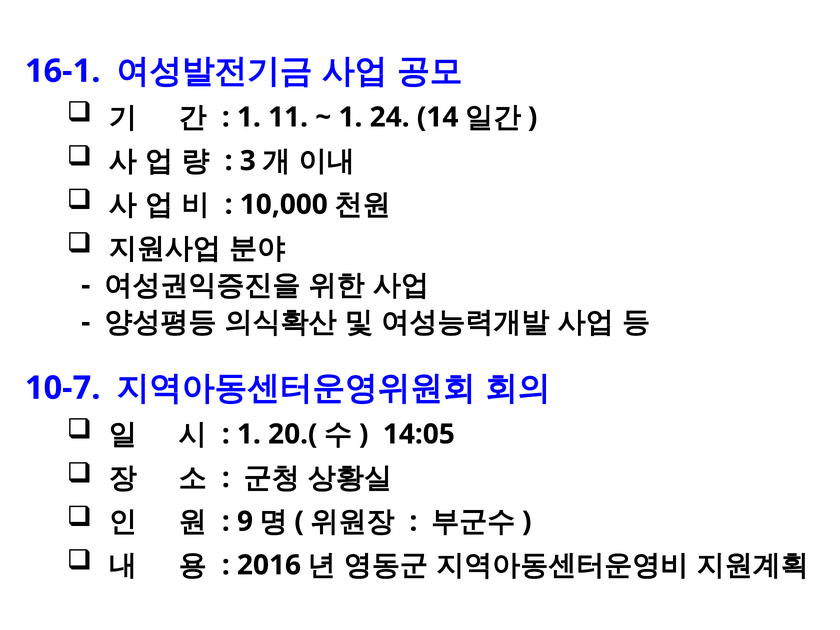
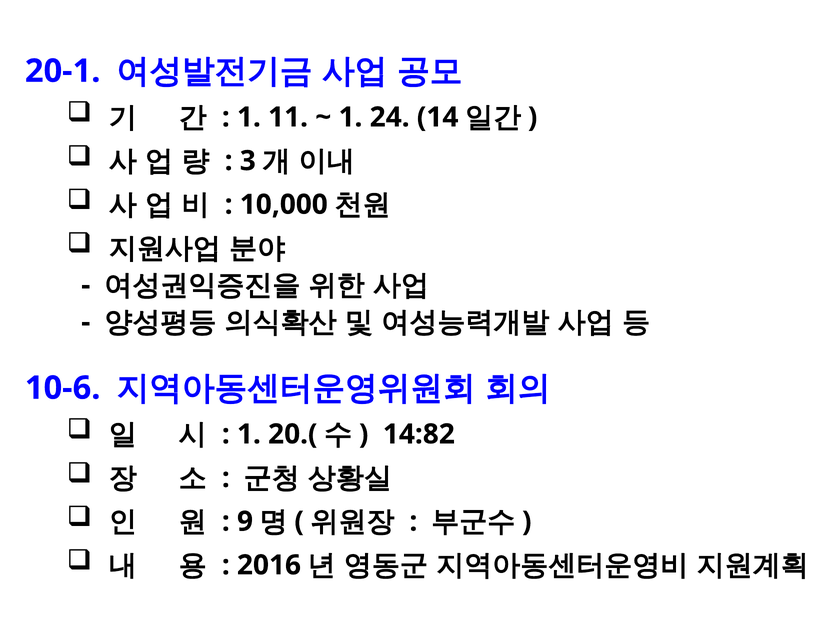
16-1: 16-1 -> 20-1 (63, 71)
10-7: 10-7 -> 10-6 (63, 388)
14:05: 14:05 -> 14:82 (419, 434)
